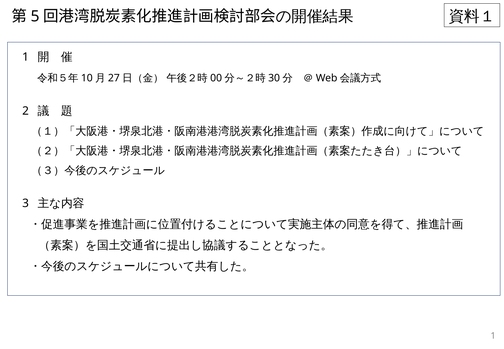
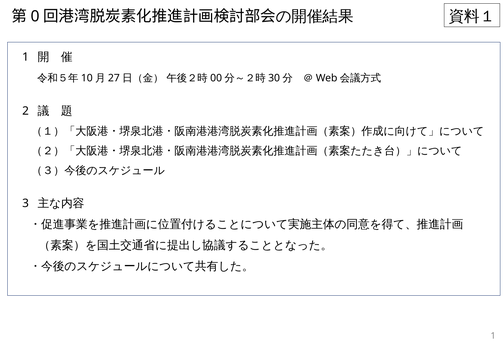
5: 5 -> 0 (35, 16)
